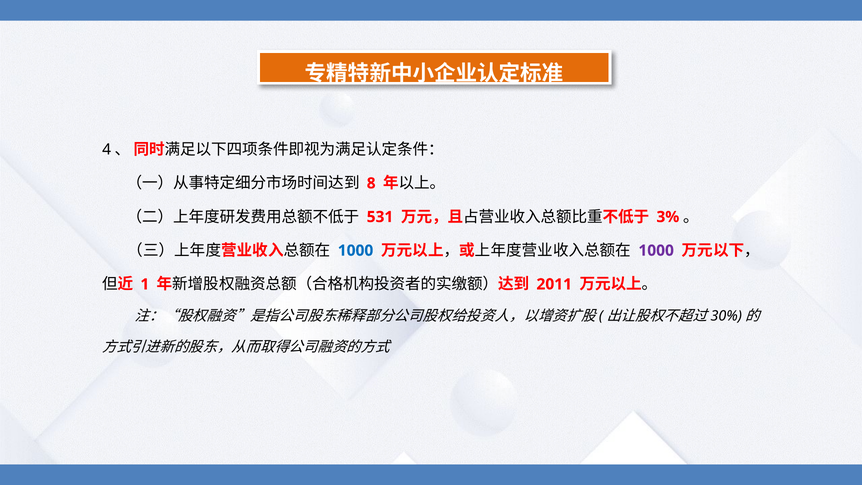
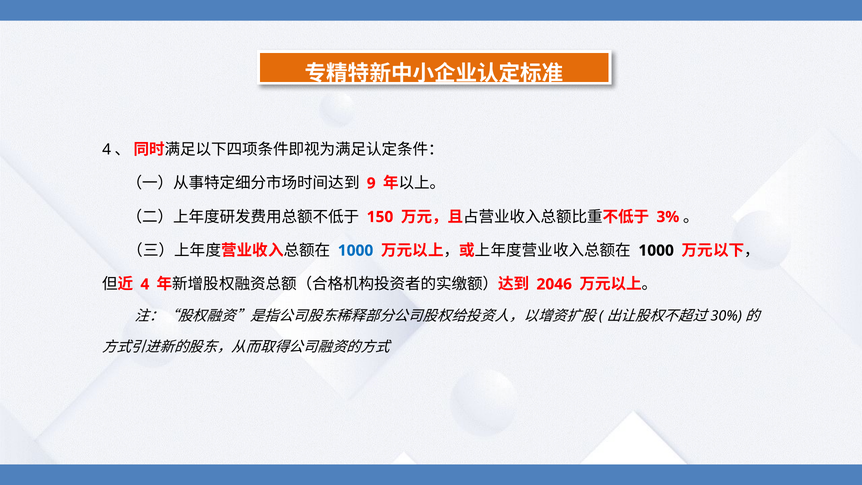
8: 8 -> 9 (371, 183)
531: 531 -> 150 (380, 217)
1000 colour: purple -> black (656, 251)
1: 1 -> 4 (145, 284)
2011: 2011 -> 2046 (554, 284)
